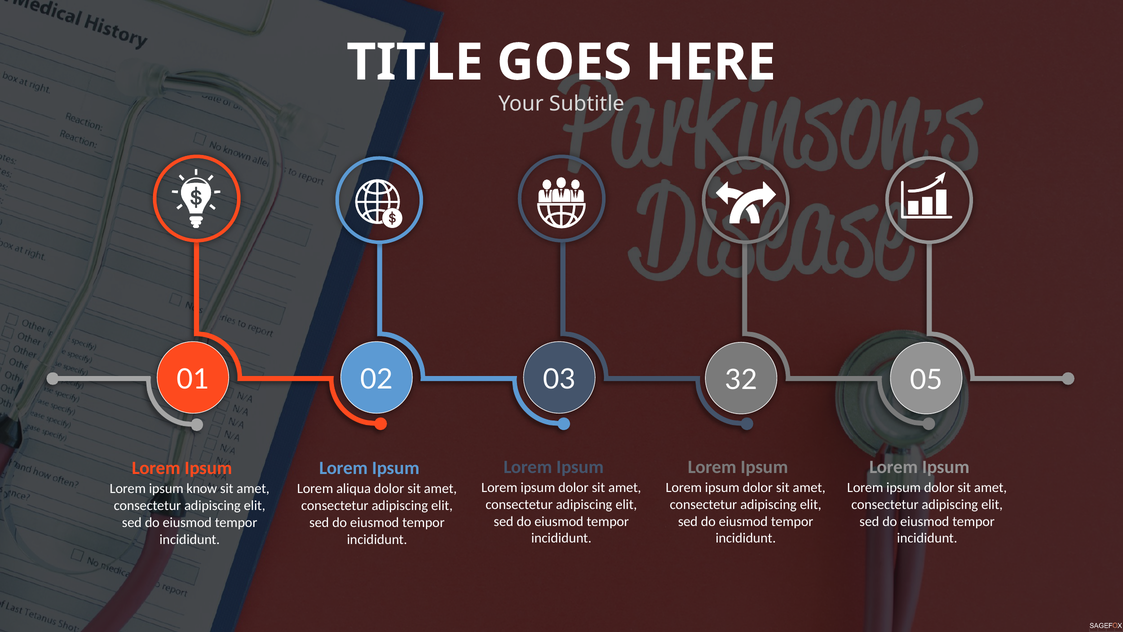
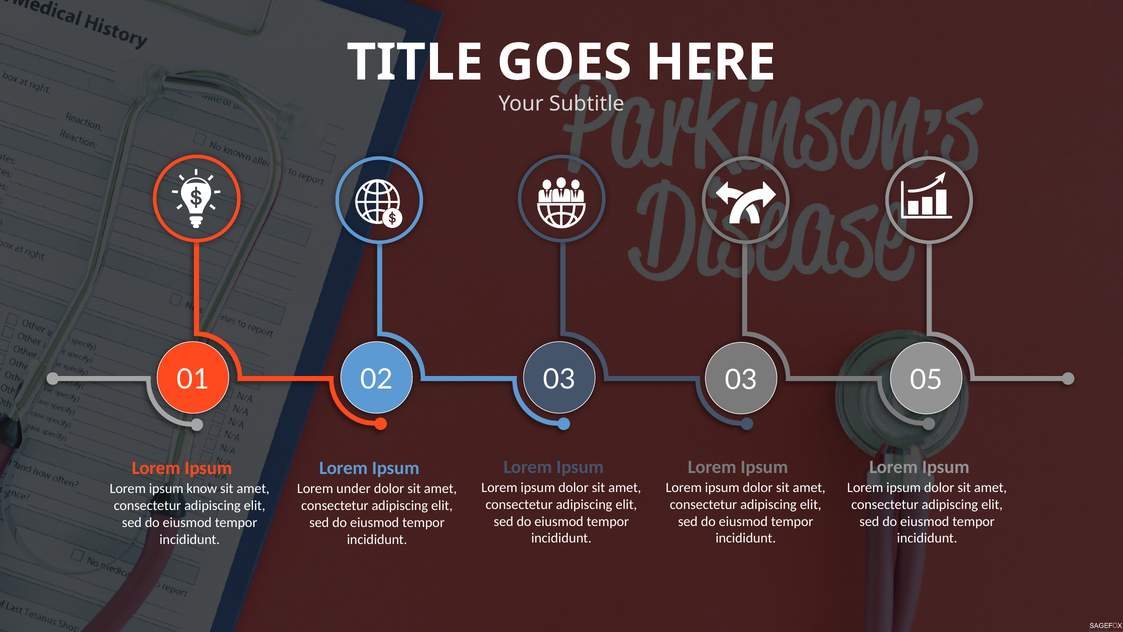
03 32: 32 -> 03 (741, 380)
aliqua: aliqua -> under (354, 489)
